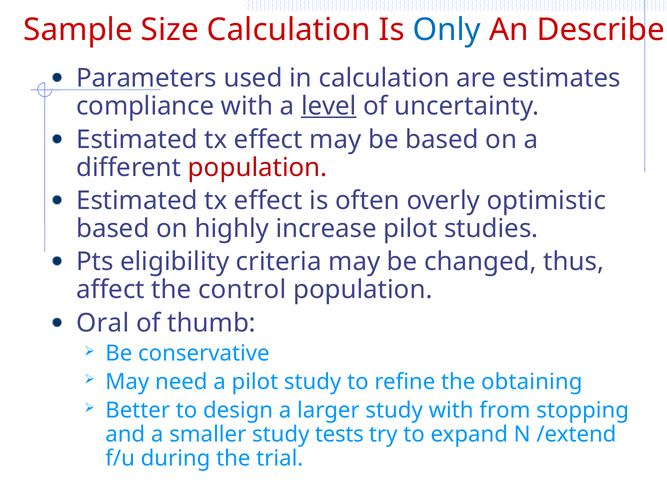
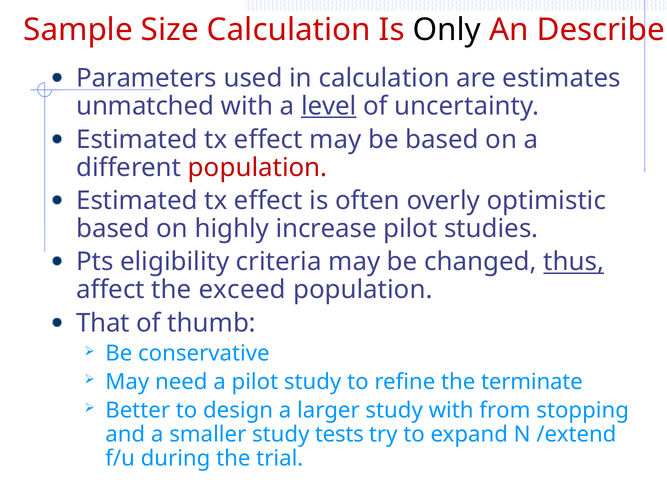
Only colour: blue -> black (447, 30)
compliance: compliance -> unmatched (145, 106)
thus underline: none -> present (574, 262)
control: control -> exceed (242, 290)
Oral: Oral -> That (103, 323)
obtaining: obtaining -> terminate (532, 382)
